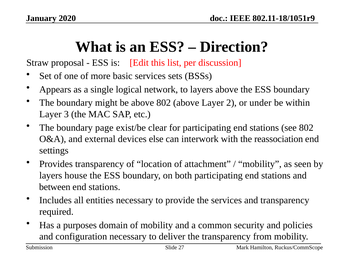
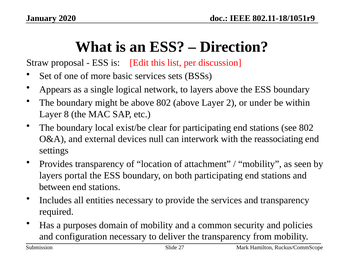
3: 3 -> 8 (66, 114)
page: page -> local (104, 128)
else: else -> null (156, 139)
reassociation: reassociation -> reassociating (279, 139)
house: house -> portal (76, 175)
